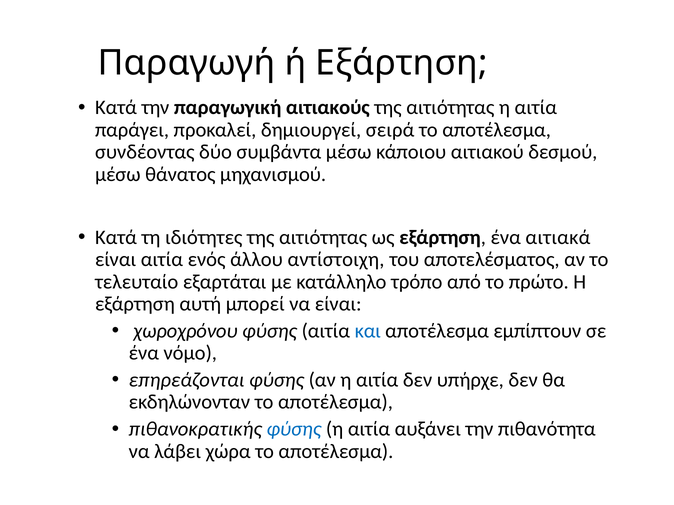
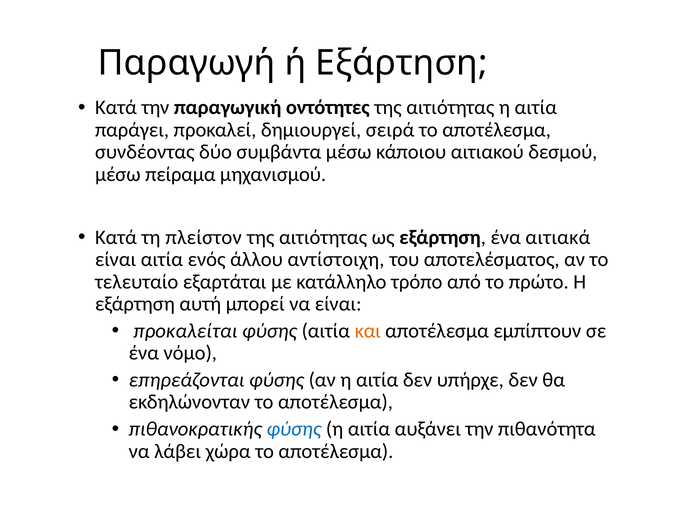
αιτιακούς: αιτιακούς -> οντότητες (328, 108)
θάνατος: θάνατος -> πείραμα (180, 174)
ιδιότητες: ιδιότητες -> πλείστον (204, 238)
χωροχρόνου: χωροχρόνου -> προκαλείται (185, 331)
και colour: blue -> orange (368, 331)
